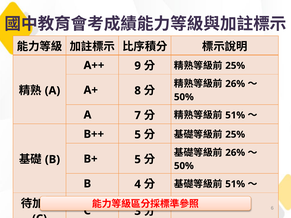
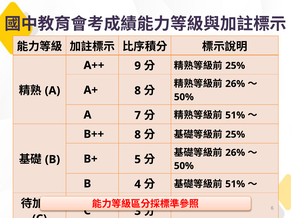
B++ 5: 5 -> 8 (138, 135)
